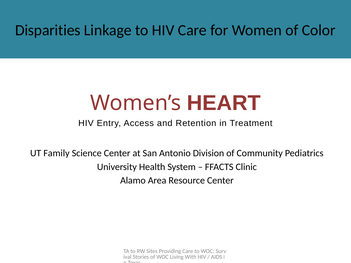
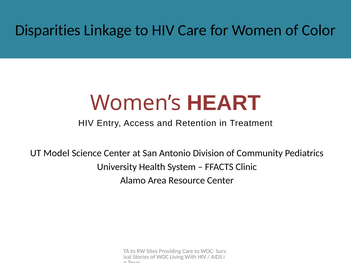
Family: Family -> Model (56, 153)
